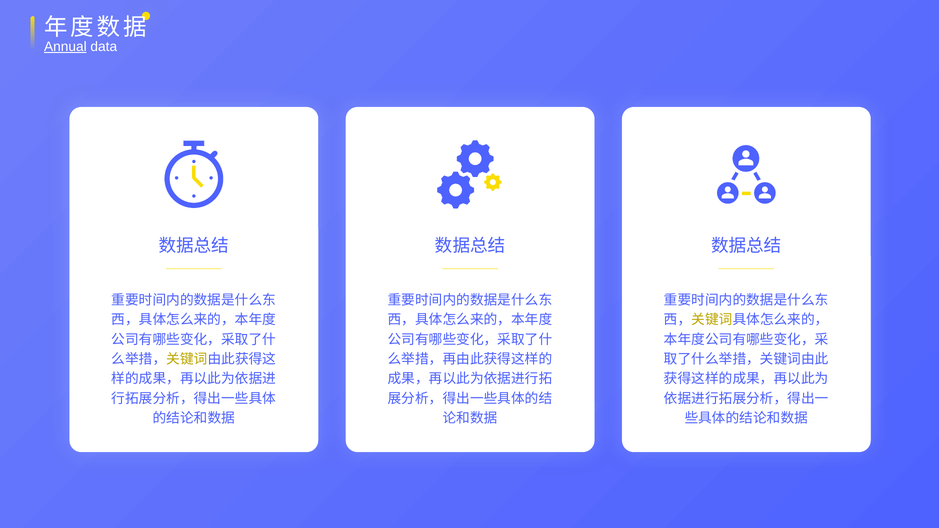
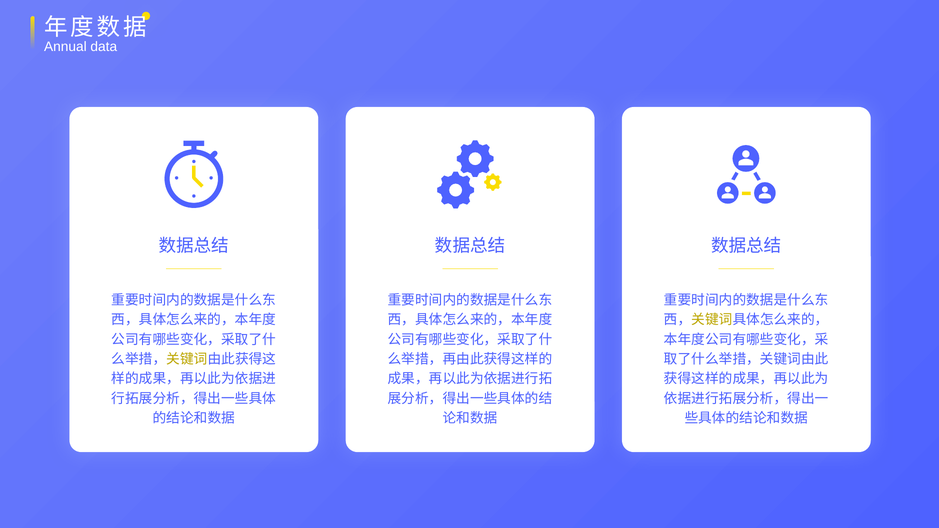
Annual underline: present -> none (65, 47)
